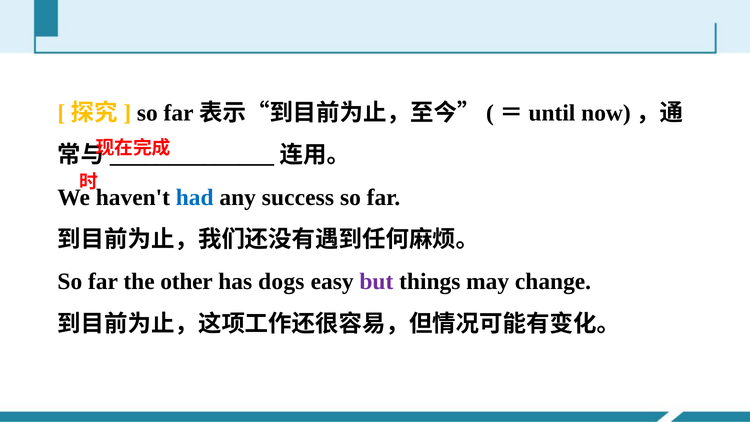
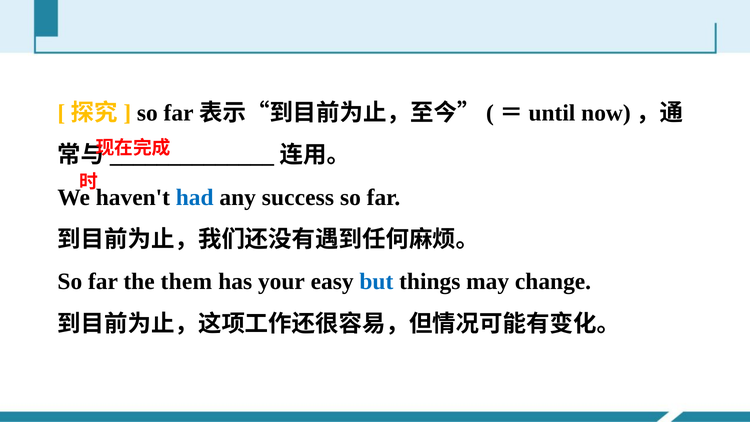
other: other -> them (186, 282)
dogs: dogs -> your (281, 282)
but colour: purple -> blue (376, 282)
